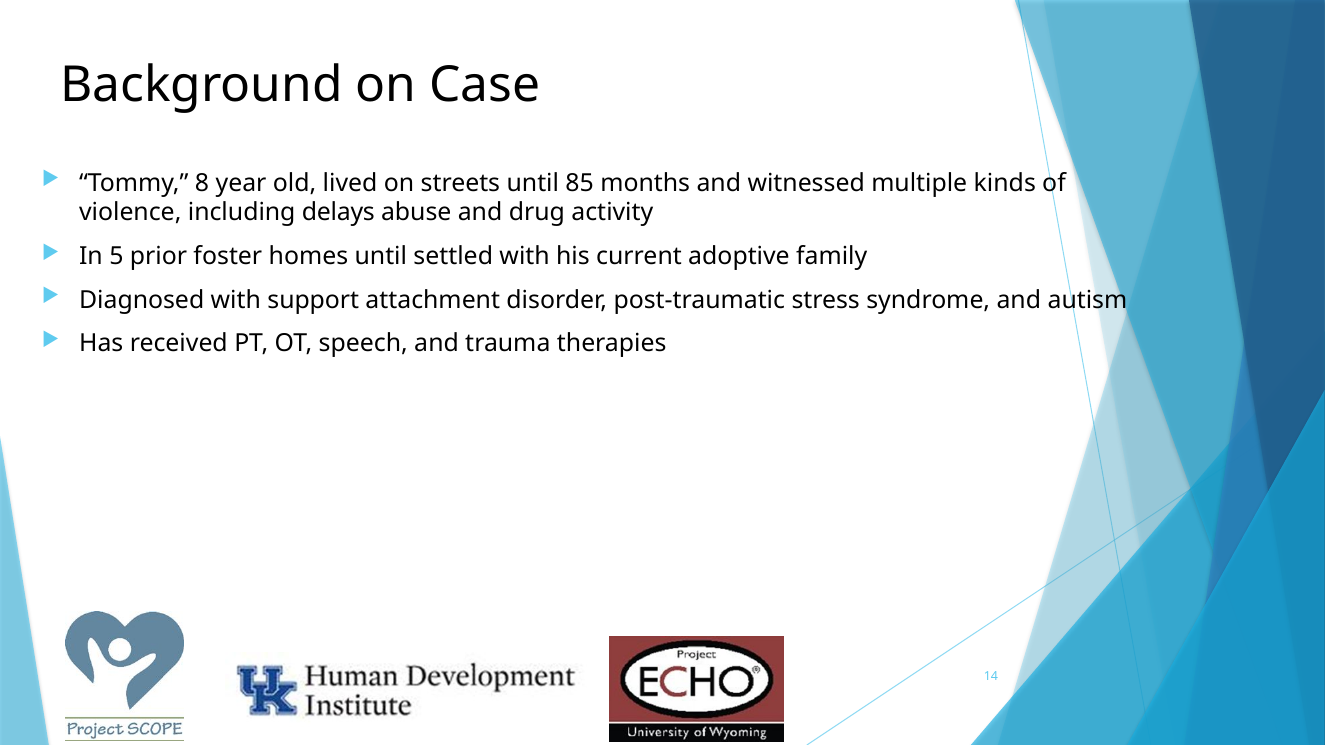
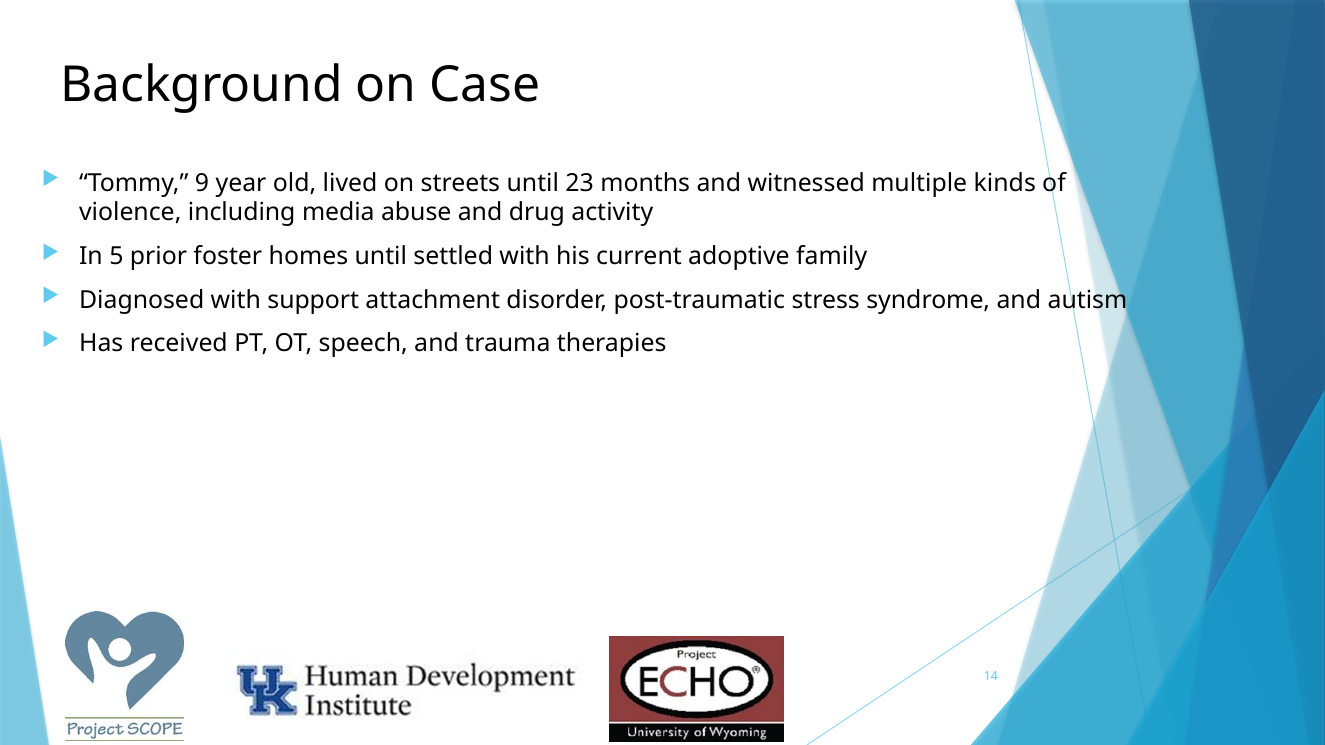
8: 8 -> 9 (202, 183)
85: 85 -> 23 (580, 183)
delays: delays -> media (338, 213)
